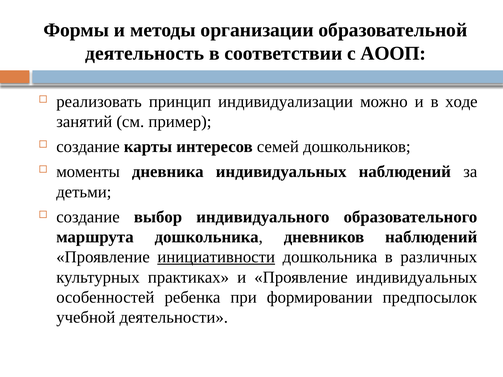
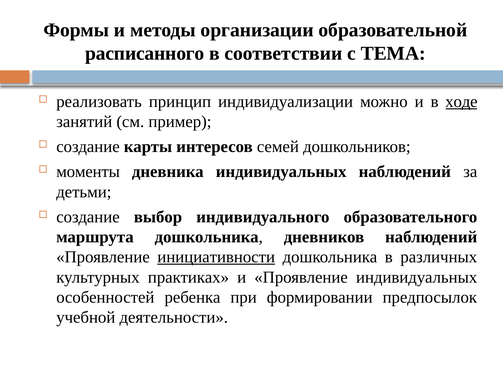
деятельность: деятельность -> расписанного (145, 53)
АООП: АООП -> ТЕМА (393, 53)
ходе underline: none -> present (461, 102)
